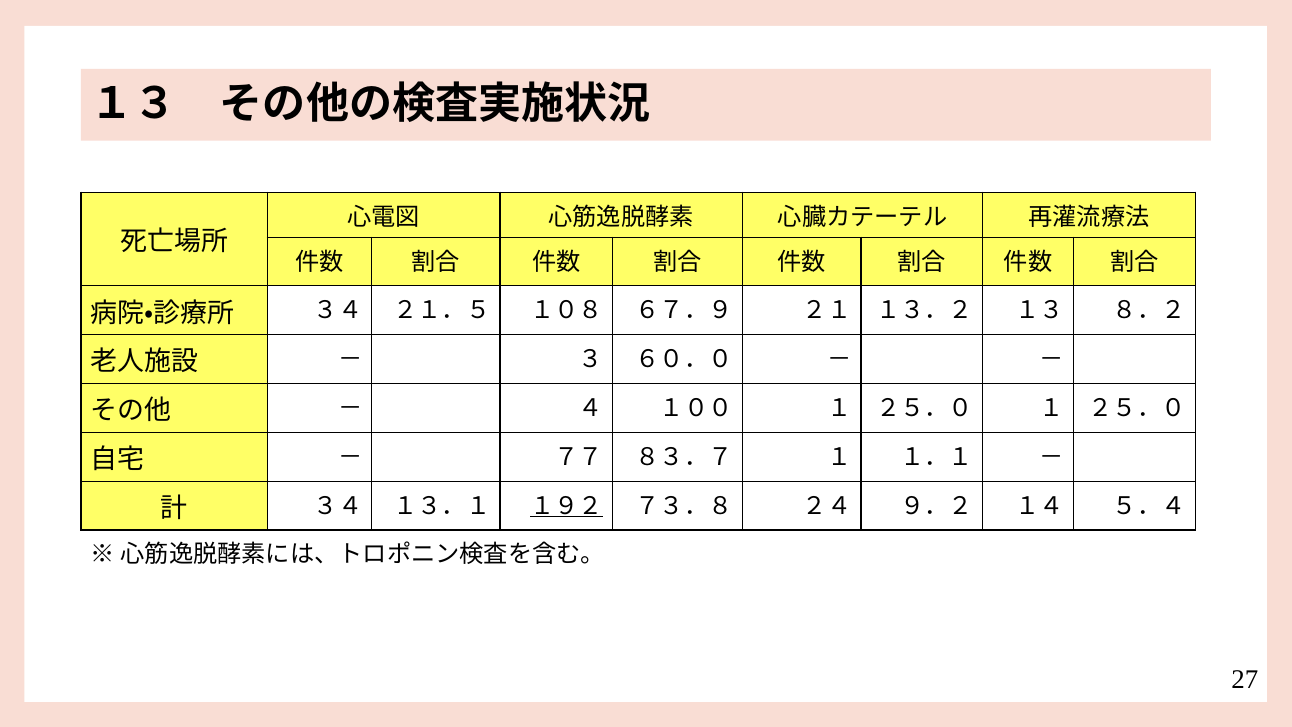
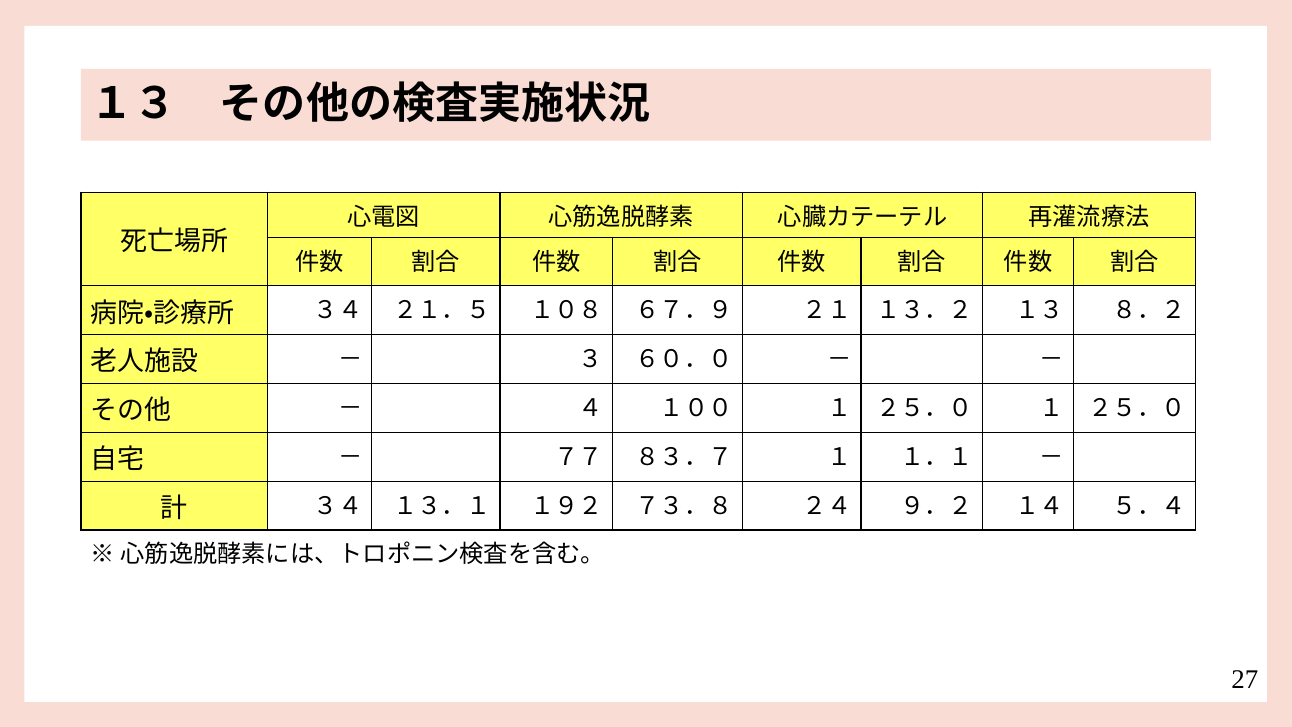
１９２ underline: present -> none (567, 506)
